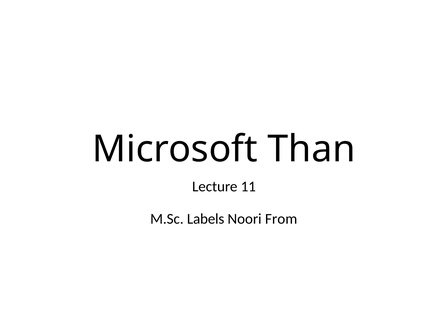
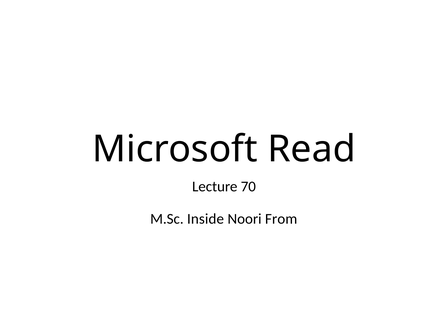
Than: Than -> Read (312, 149)
11: 11 -> 70 (248, 187)
Labels: Labels -> Inside (206, 219)
